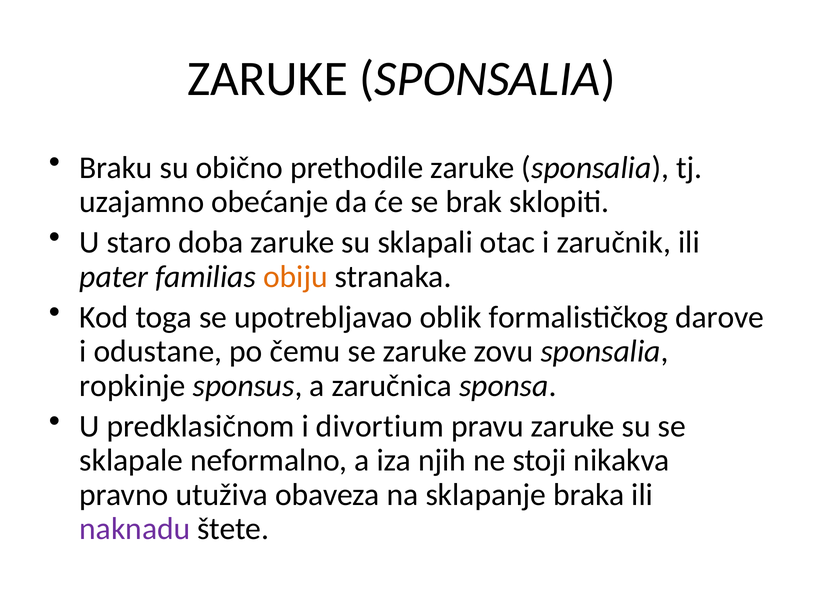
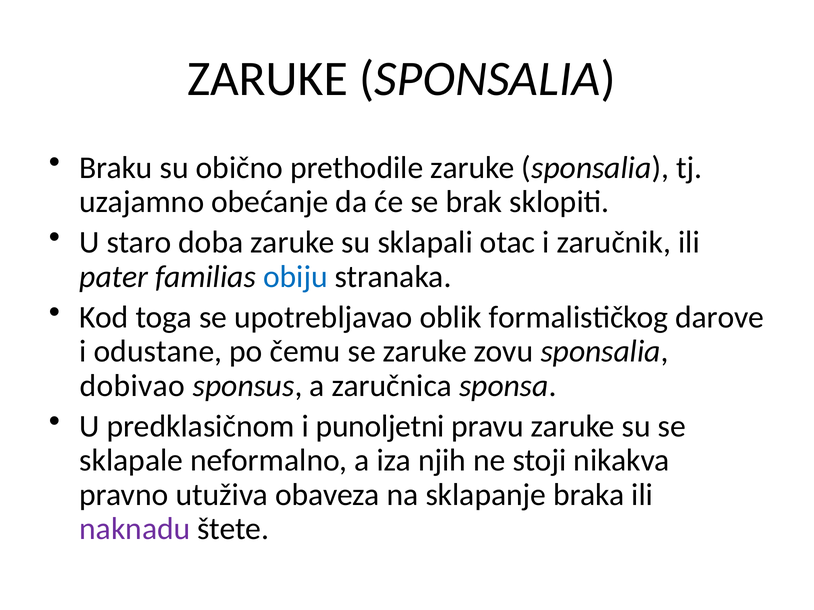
obiju colour: orange -> blue (295, 277)
ropkinje: ropkinje -> dobivao (132, 386)
divortium: divortium -> punoljetni (380, 427)
